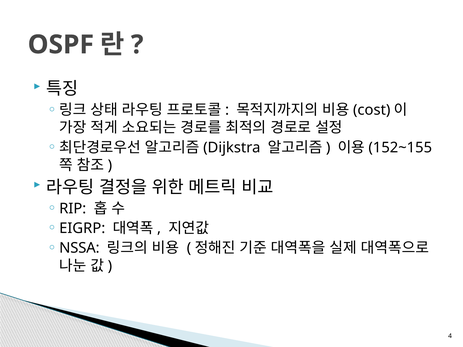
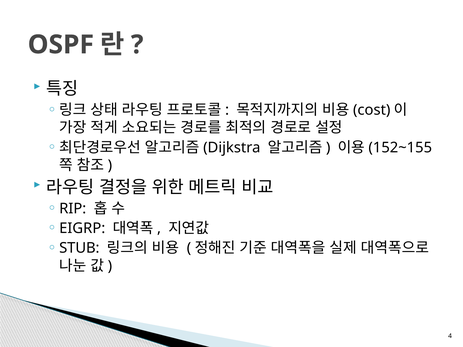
NSSA: NSSA -> STUB (79, 248)
